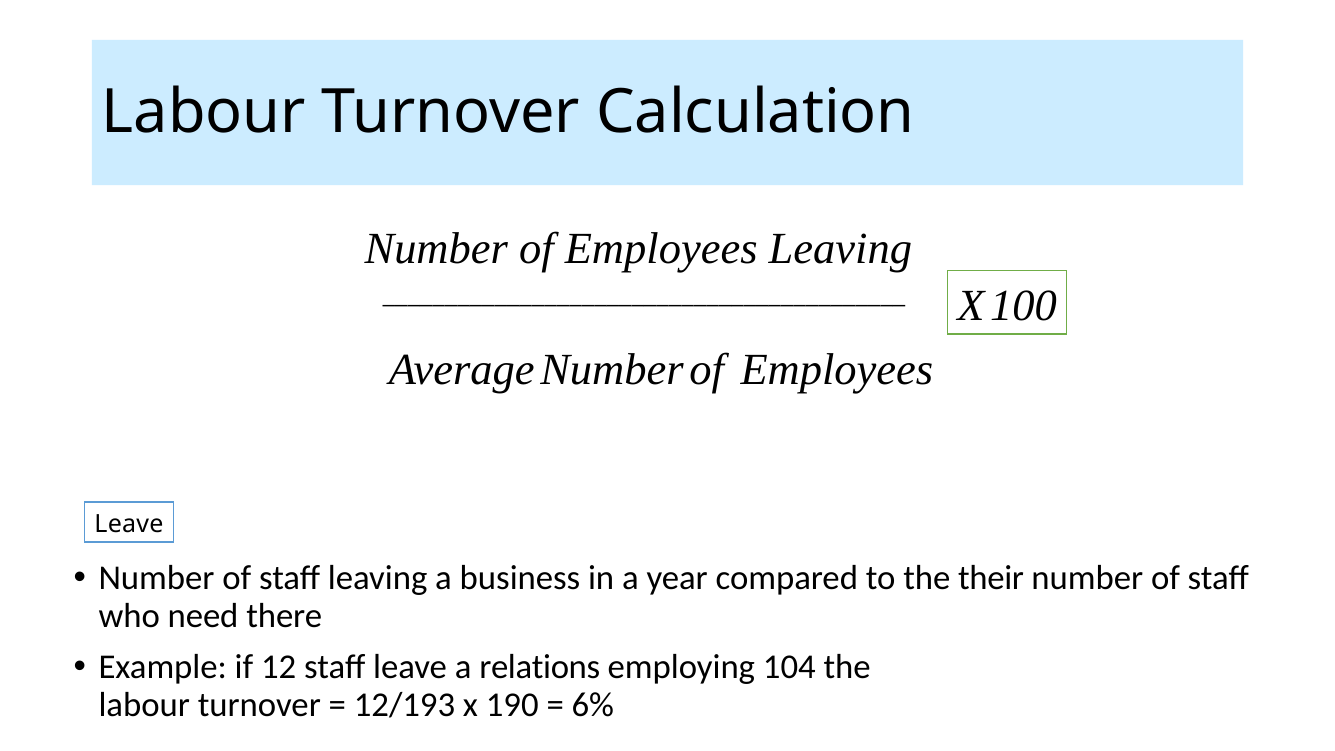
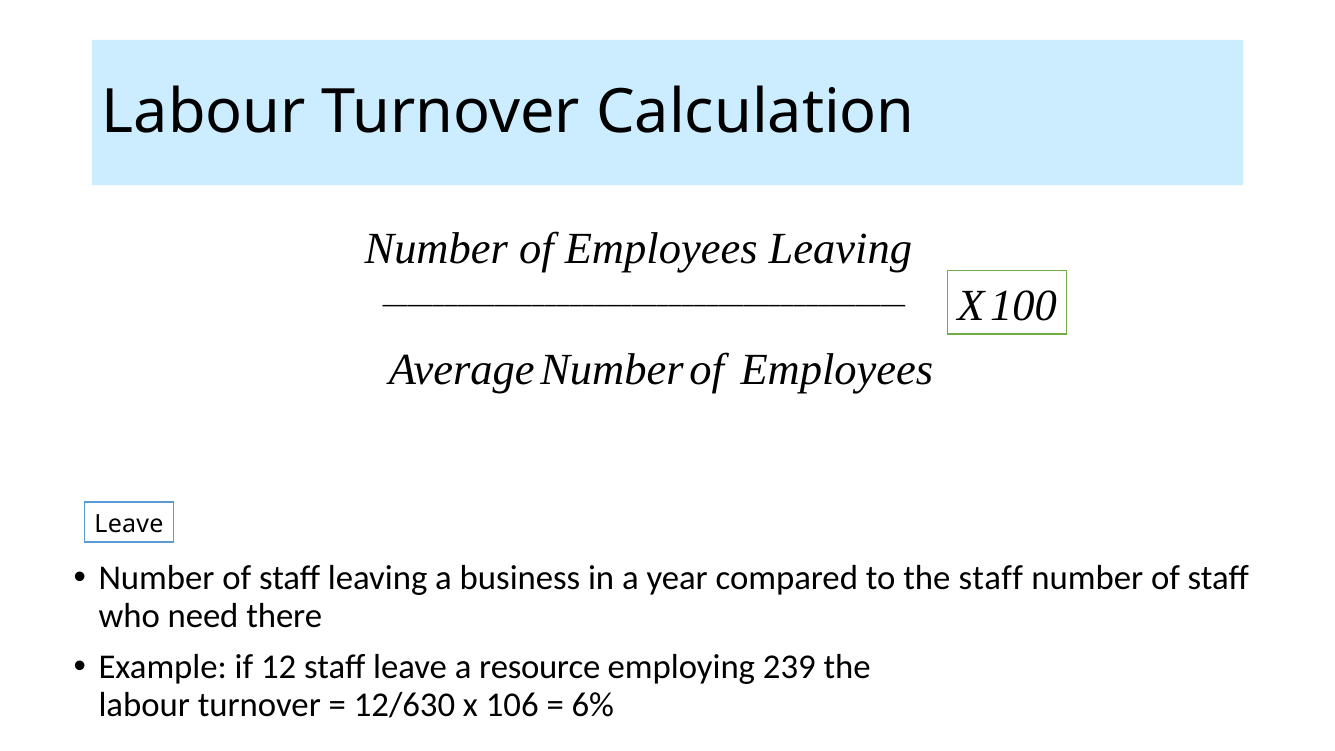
the their: their -> staff (991, 578)
relations: relations -> resource (540, 667)
104: 104 -> 239 (789, 667)
12/193: 12/193 -> 12/630 (405, 705)
190: 190 -> 106 (512, 705)
